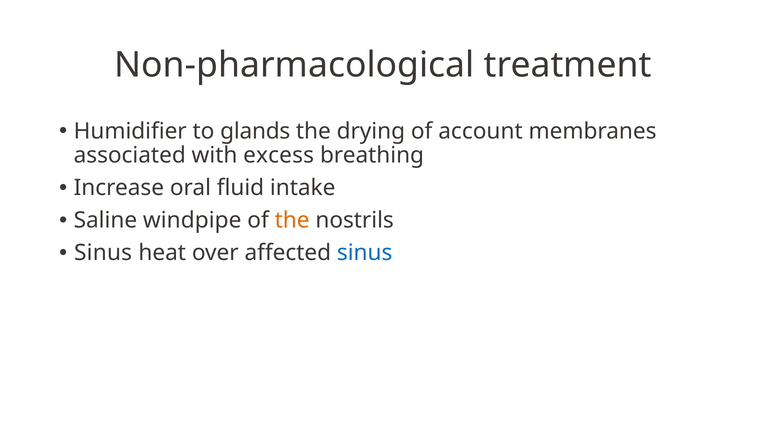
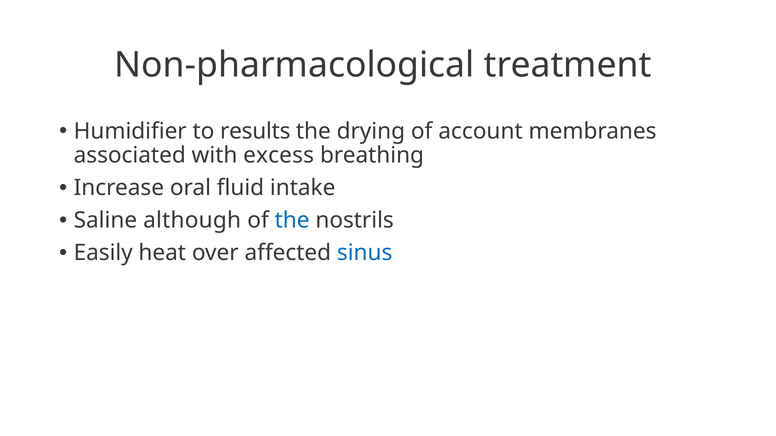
glands: glands -> results (255, 131)
windpipe: windpipe -> although (192, 221)
the colour: orange -> blue (292, 221)
Sinus: Sinus -> Easily (103, 253)
